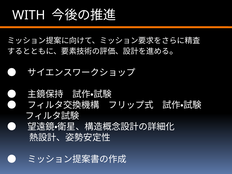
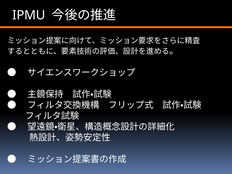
WITH: WITH -> IPMU (29, 15)
